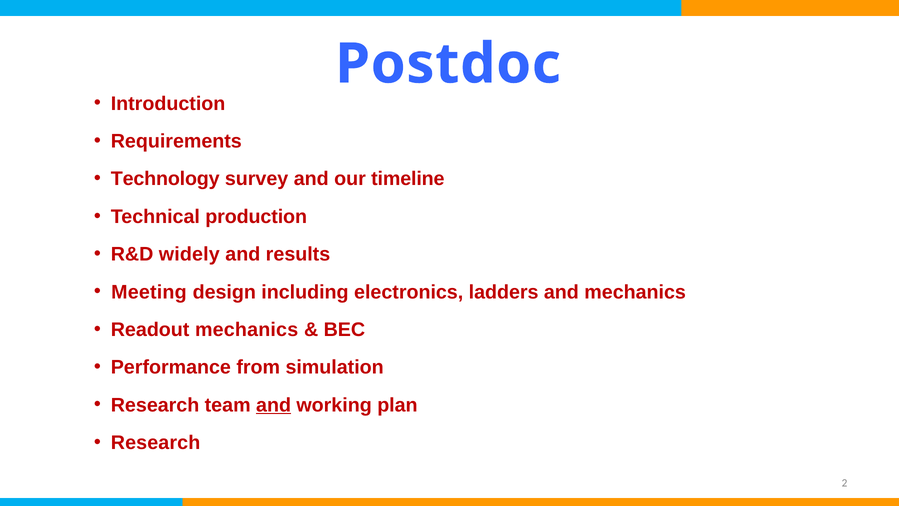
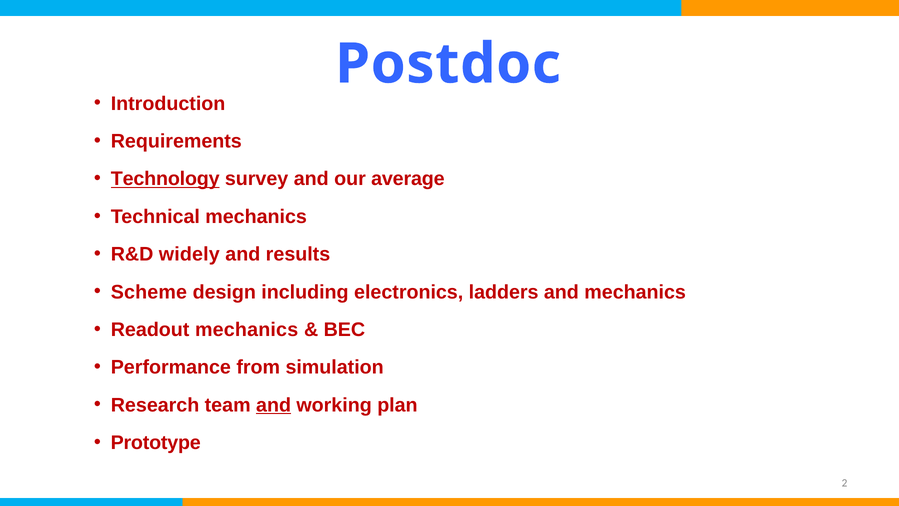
Technology underline: none -> present (165, 179)
timeline: timeline -> average (408, 179)
Technical production: production -> mechanics (256, 217)
Meeting: Meeting -> Scheme (149, 292)
Research: Research -> Prototype (156, 443)
